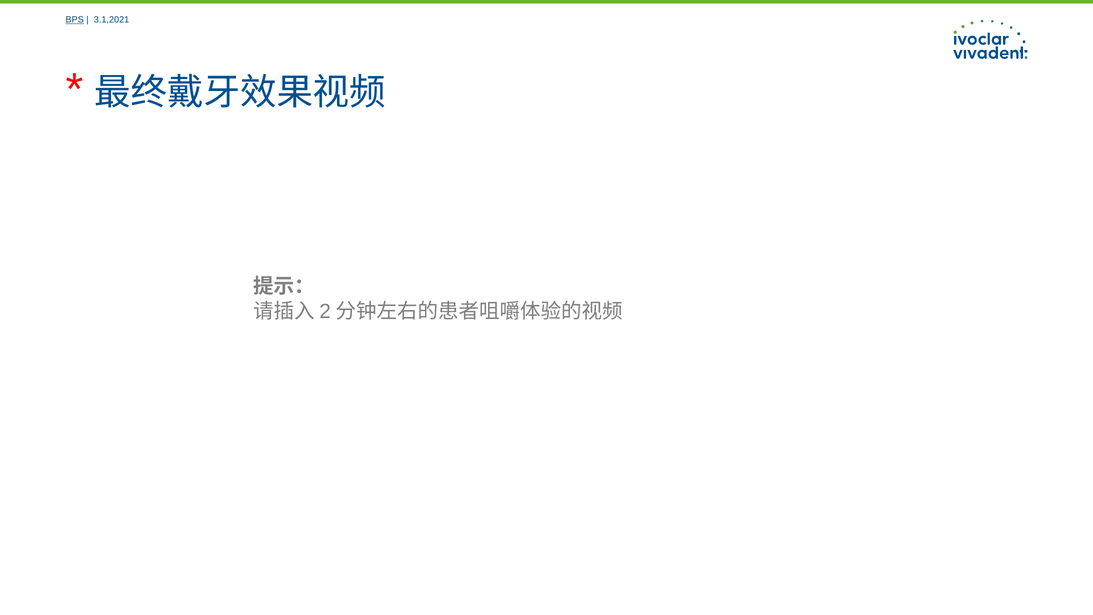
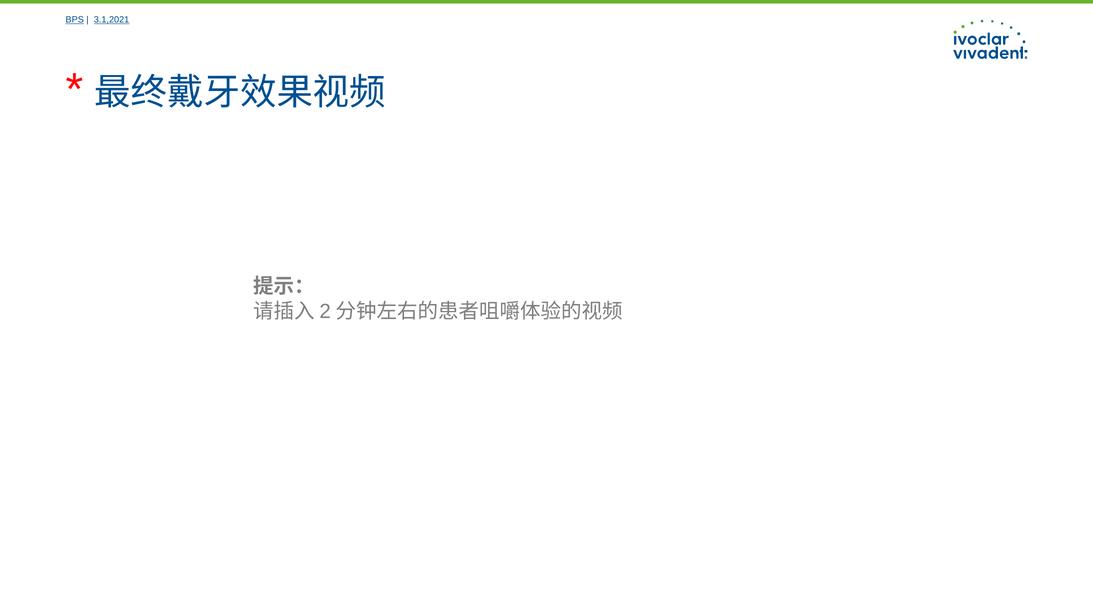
3.1,2021 underline: none -> present (112, 20)
